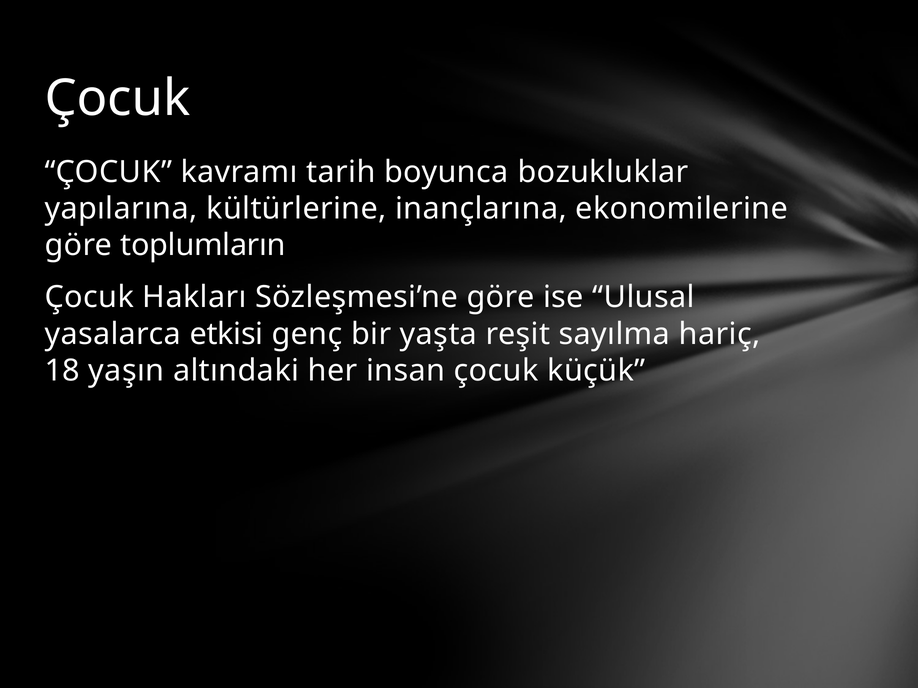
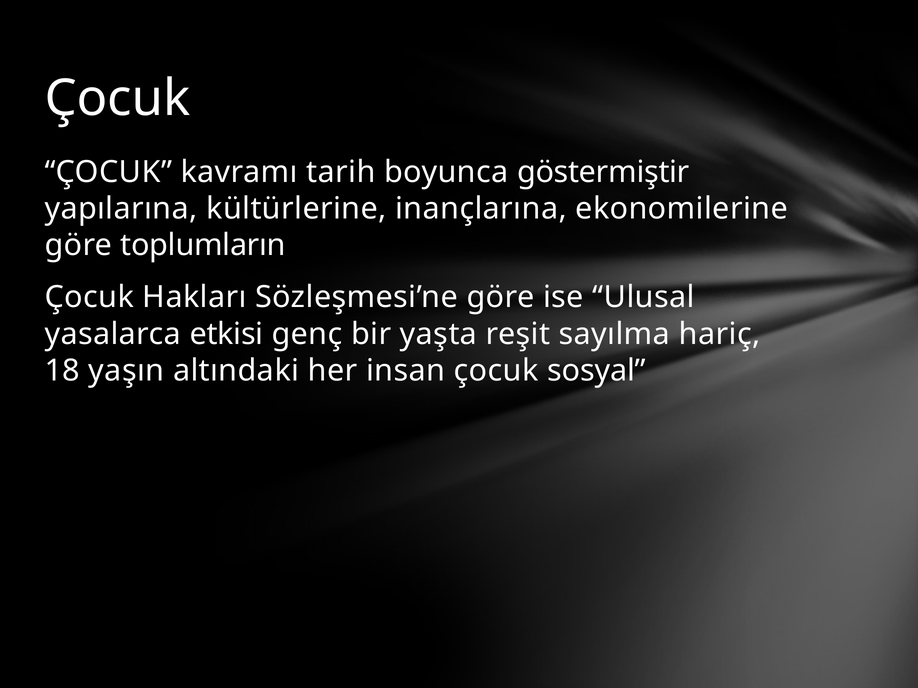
bozukluklar: bozukluklar -> göstermiştir (603, 172)
küçük: küçük -> sosyal (596, 371)
